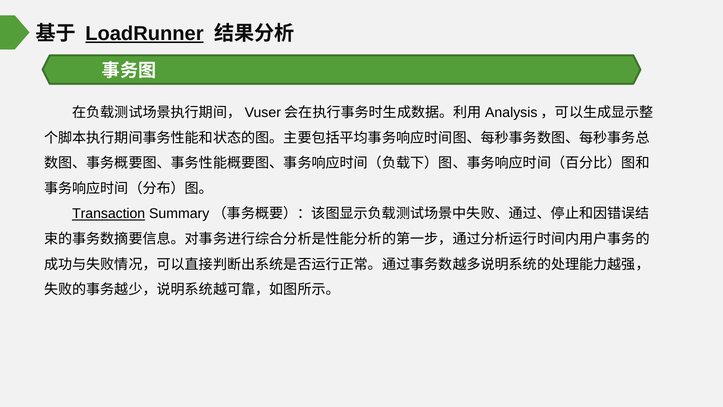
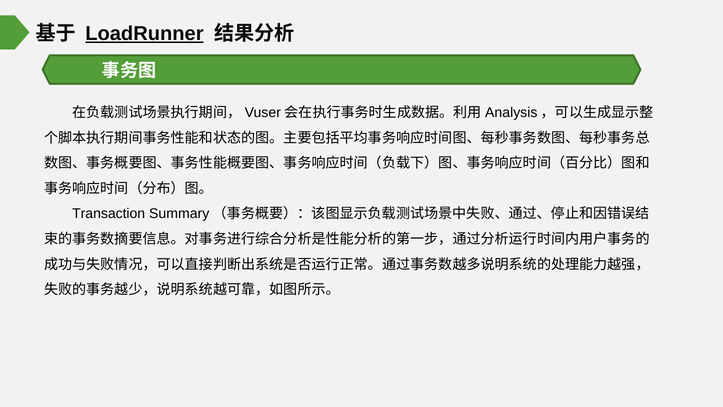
Transaction underline: present -> none (109, 214)
